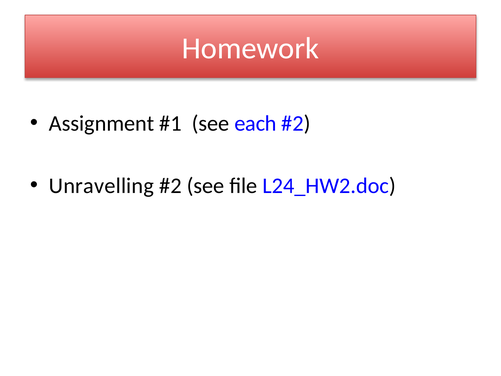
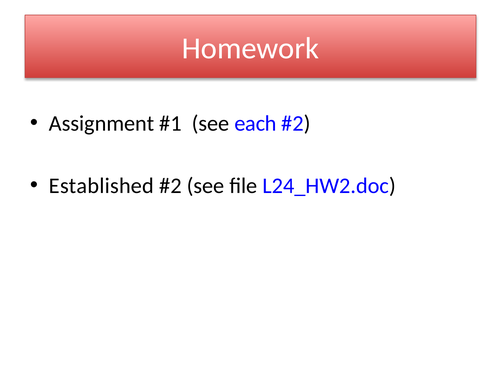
Unravelling: Unravelling -> Established (101, 186)
